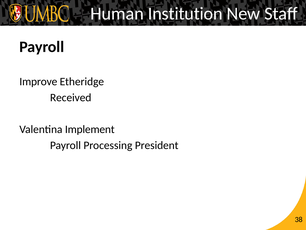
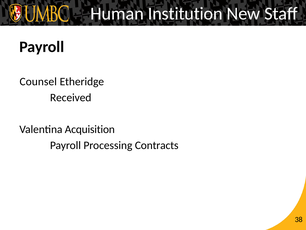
Improve: Improve -> Counsel (38, 82)
Implement: Implement -> Acquisition (90, 129)
President: President -> Contracts (157, 145)
